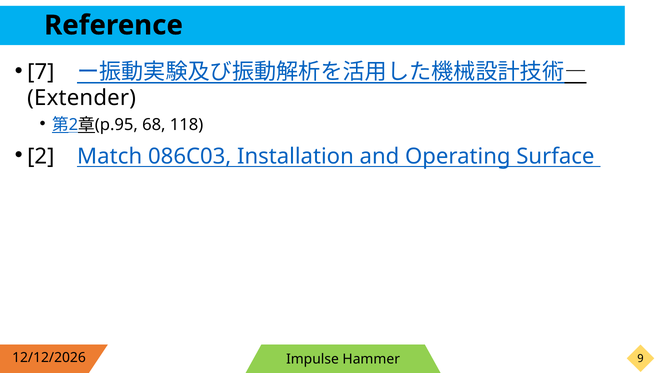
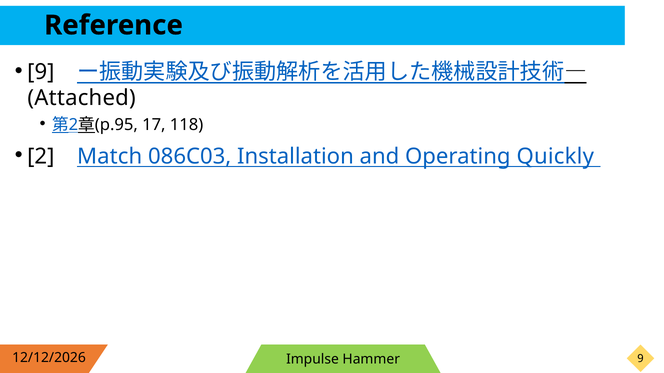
7: 7 -> 9 (41, 72)
Extender: Extender -> Attached (82, 98)
68: 68 -> 17 (154, 125)
Surface: Surface -> Quickly (555, 157)
